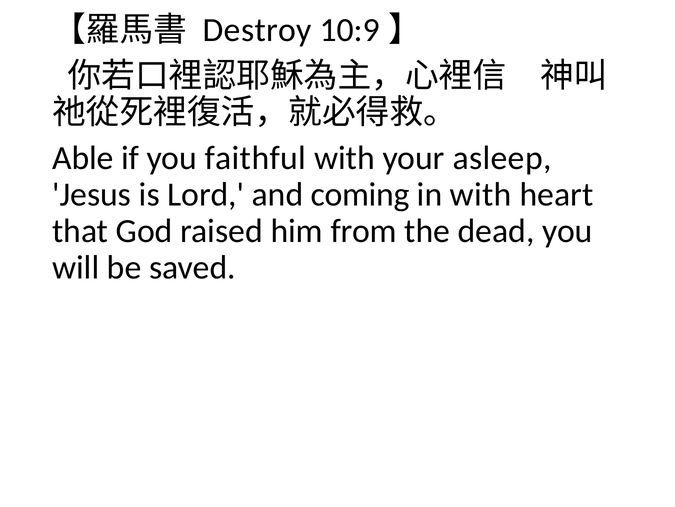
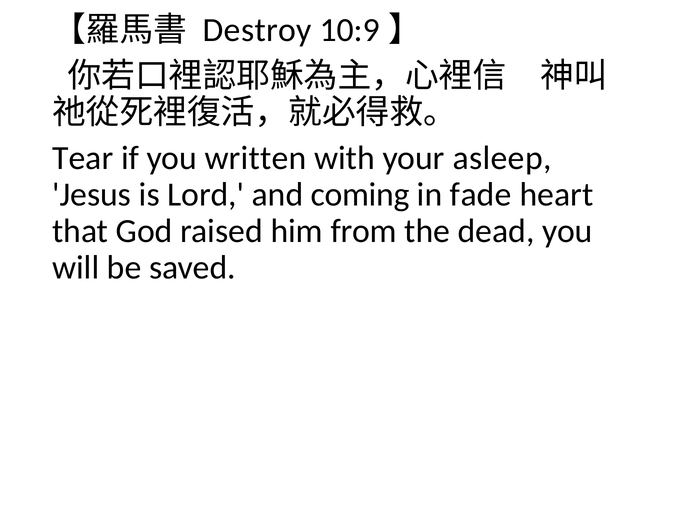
Able: Able -> Tear (83, 158)
faithful: faithful -> written (255, 158)
in with: with -> fade (481, 195)
